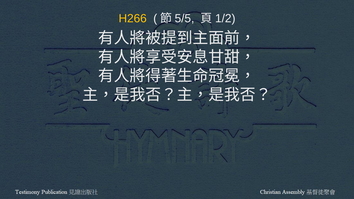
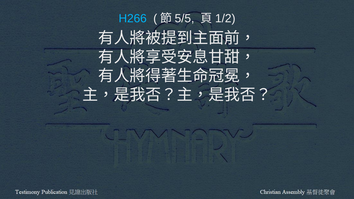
H266 colour: yellow -> light blue (133, 18)
